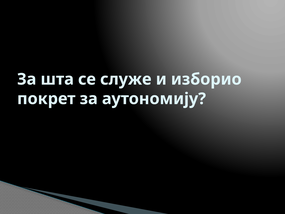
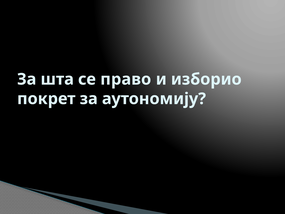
служе: служе -> право (126, 79)
